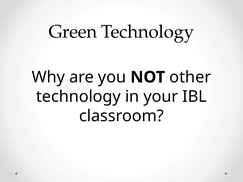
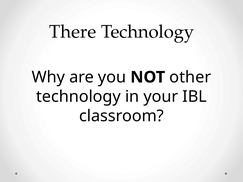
Green: Green -> There (73, 32)
